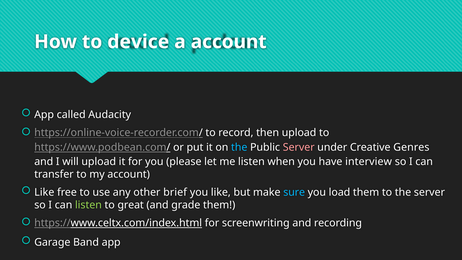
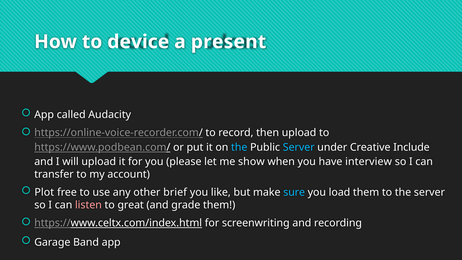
a account: account -> present (228, 42)
Server colour: pink -> light blue (299, 147)
Genres: Genres -> Include (411, 147)
me listen: listen -> show (251, 162)
Like: Like -> Plot (44, 192)
listen colour: light green -> pink (88, 205)
